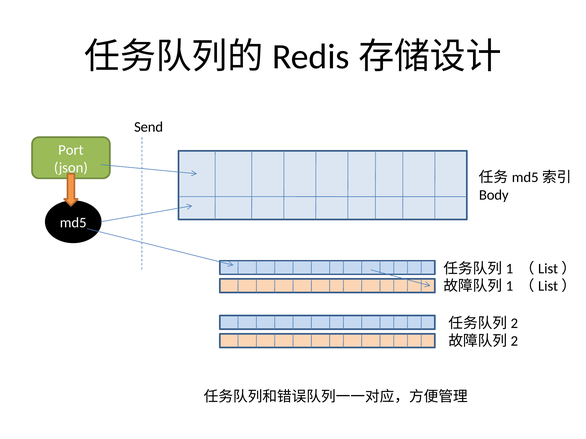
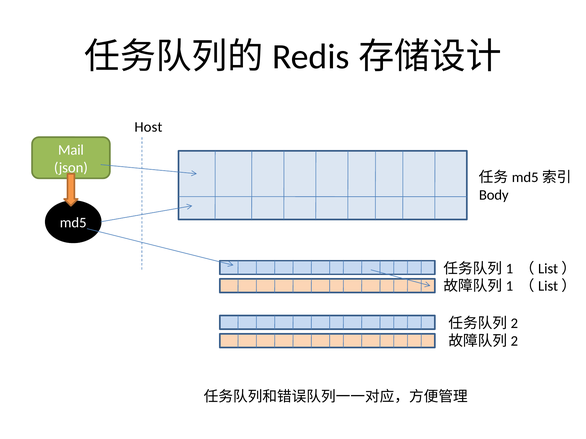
Send: Send -> Host (148, 127)
Port: Port -> Mail (71, 150)
